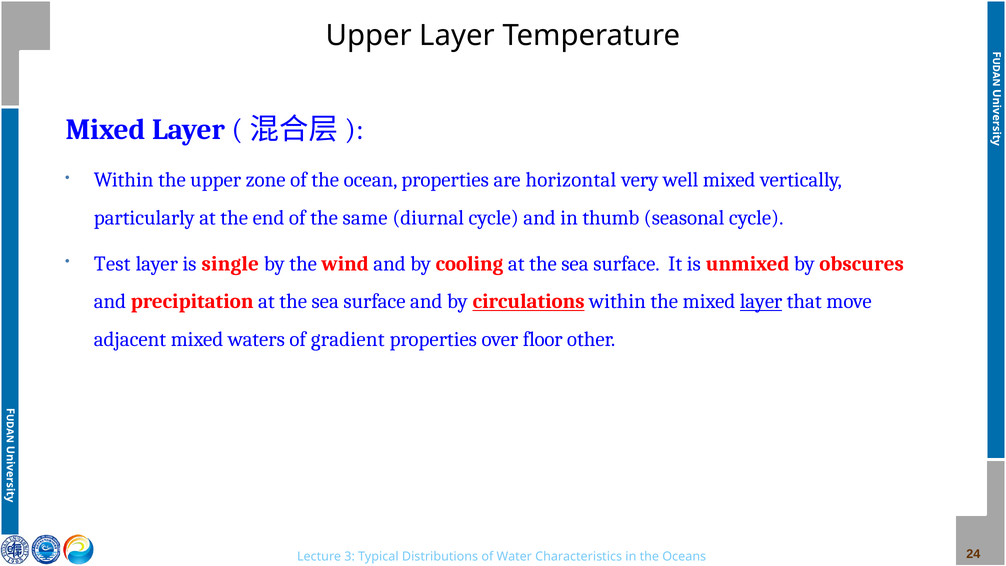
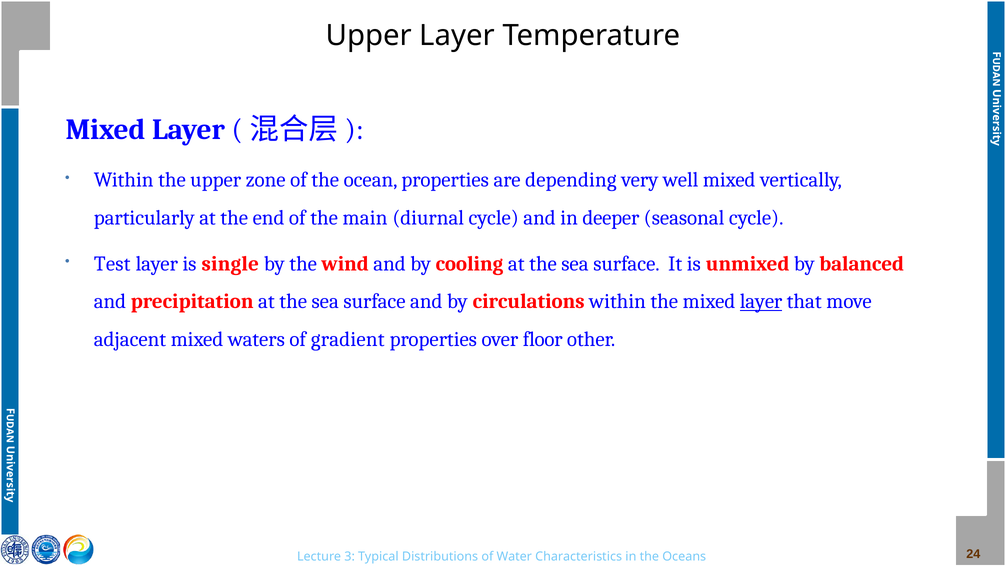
horizontal: horizontal -> depending (571, 180)
same: same -> main (365, 218)
thumb: thumb -> deeper (611, 218)
obscures: obscures -> balanced (862, 264)
circulations underline: present -> none (529, 301)
